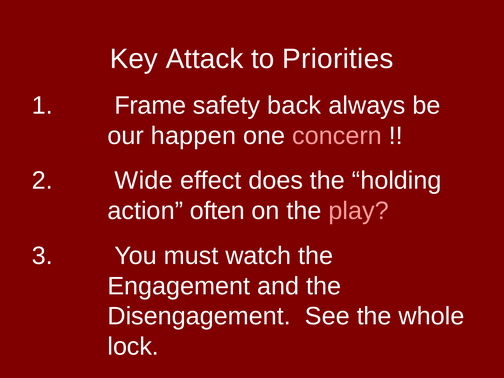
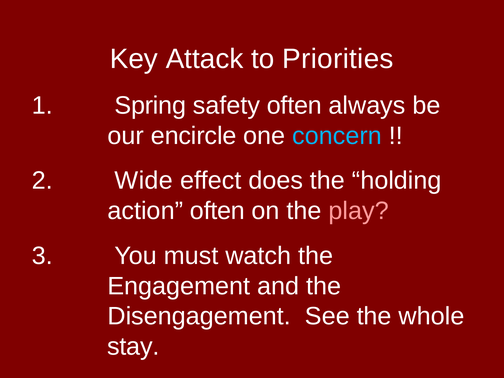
Frame: Frame -> Spring (150, 105)
safety back: back -> often (294, 105)
happen: happen -> encircle (194, 136)
concern colour: pink -> light blue (337, 136)
lock: lock -> stay (133, 347)
